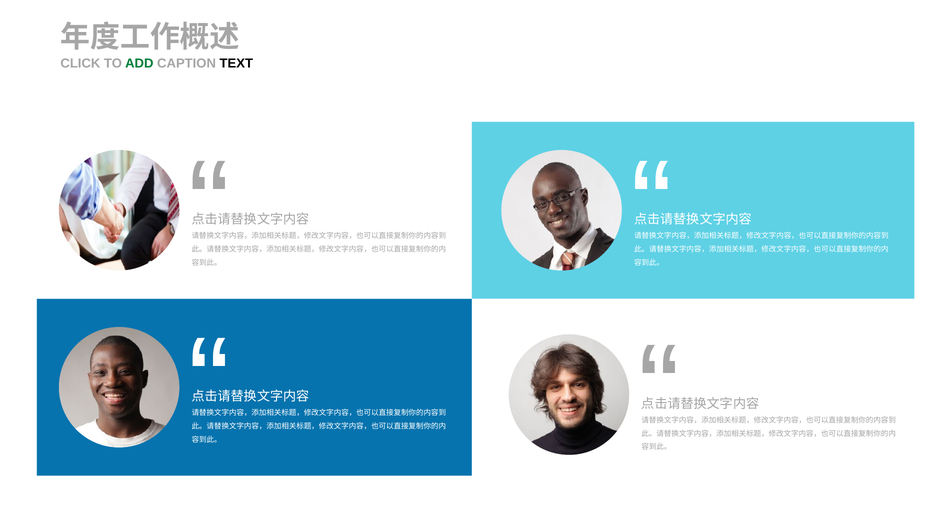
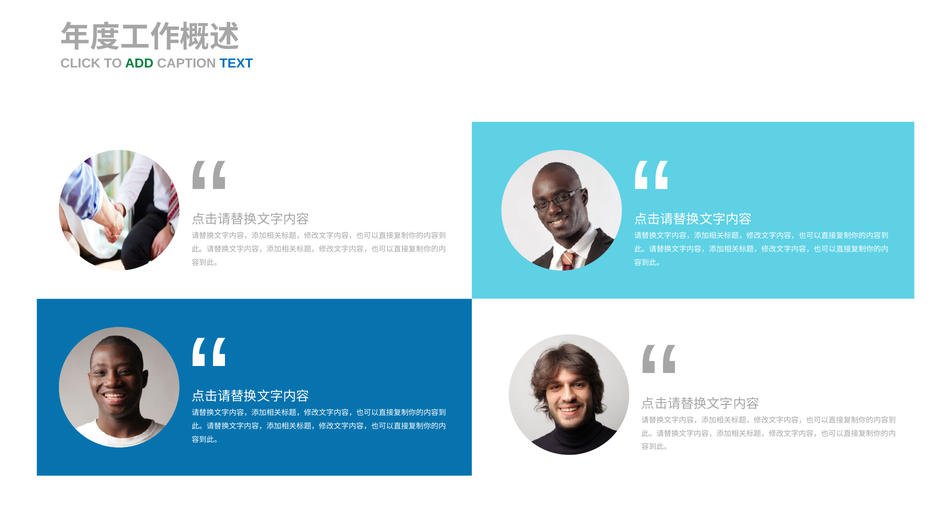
TEXT colour: black -> blue (236, 63)
